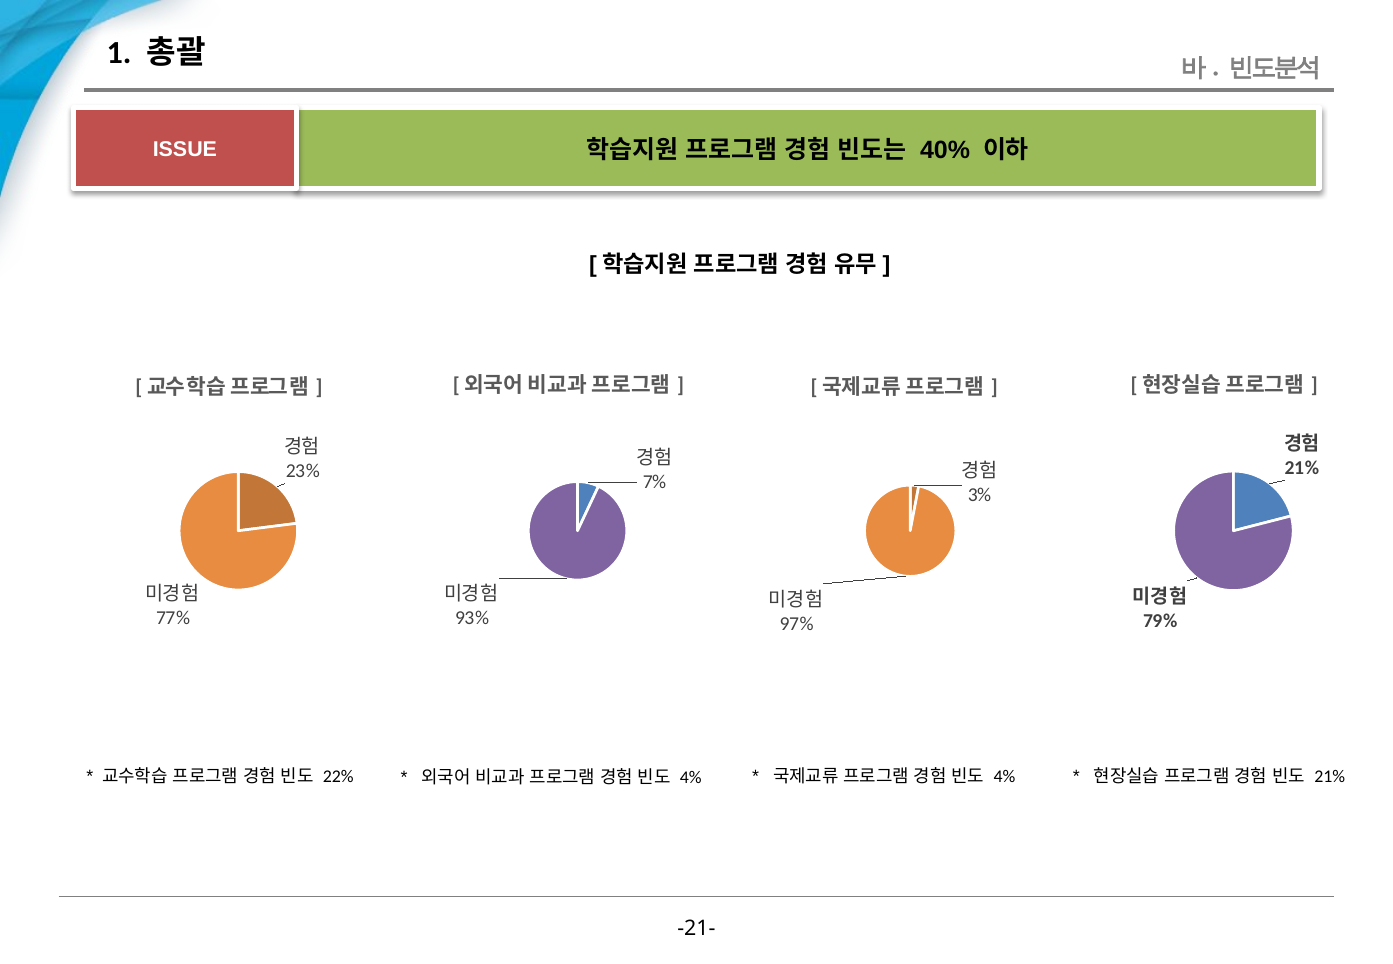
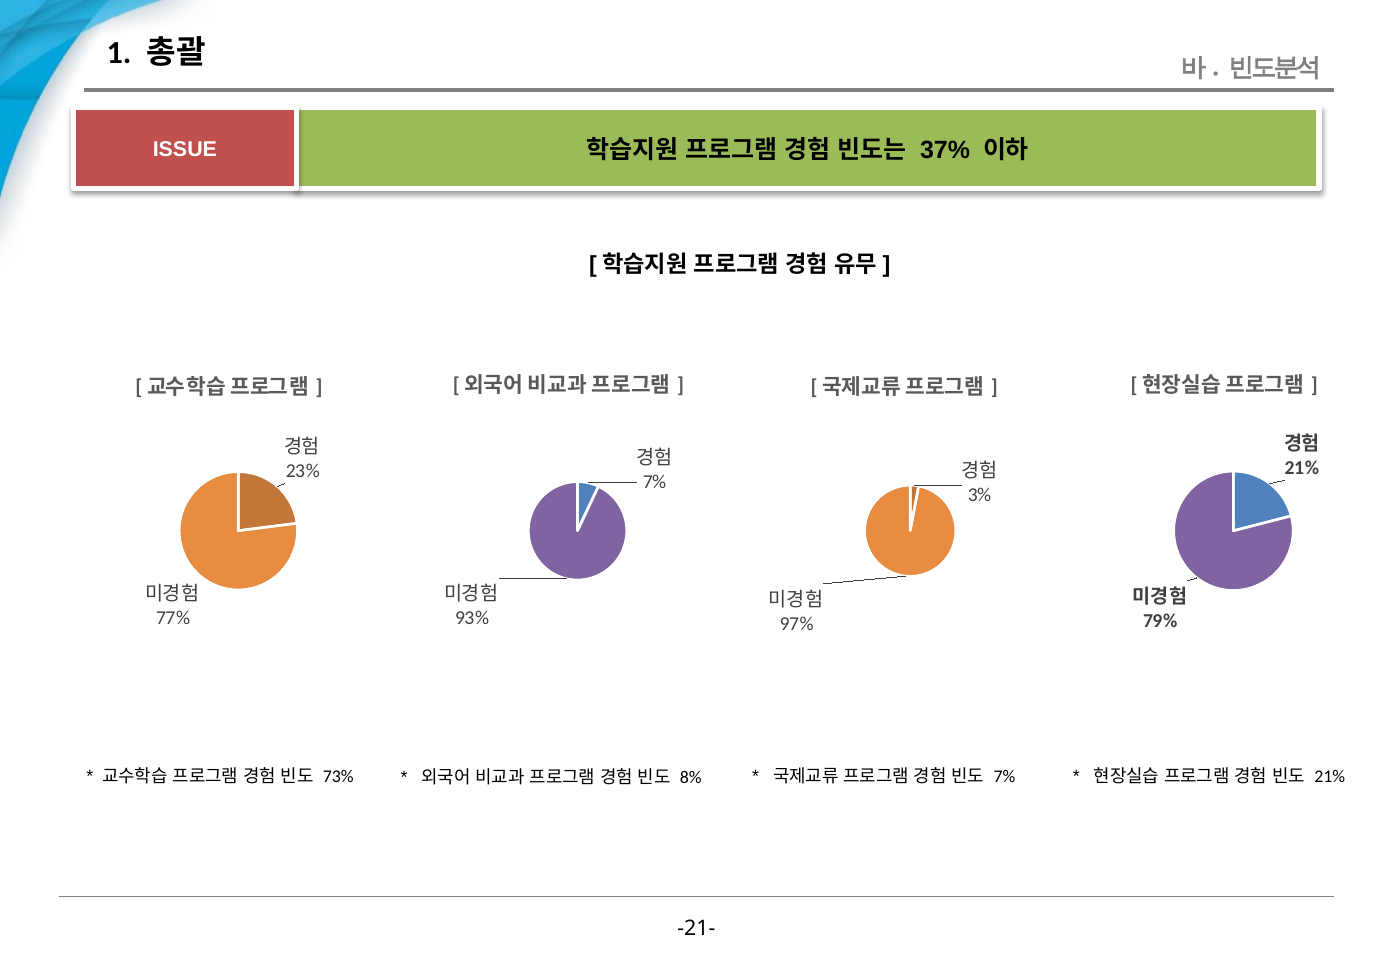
40%: 40% -> 37% (945, 150)
22%: 22% -> 73% (338, 777)
4%: 4% -> 8% (691, 778)
4%: 4% -> 7% (1004, 777)
